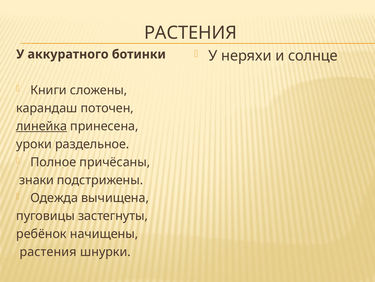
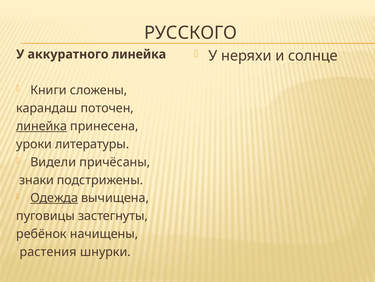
РАСТЕНИЯ: РАСТЕНИЯ -> РУССКОГО (191, 33)
аккуратного ботинки: ботинки -> линейка (139, 54)
раздельное: раздельное -> литературы (92, 144)
Полное: Полное -> Видели (53, 162)
Одежда underline: none -> present (54, 198)
